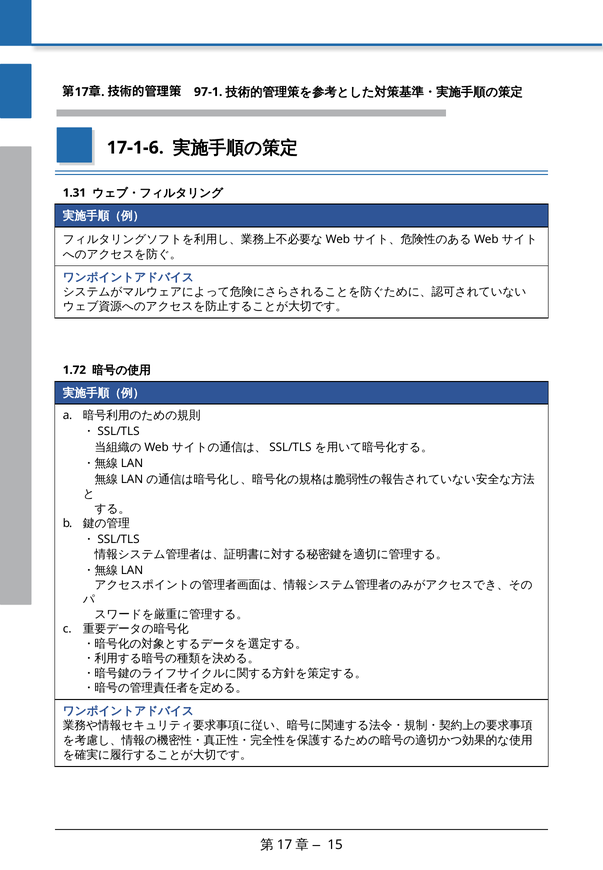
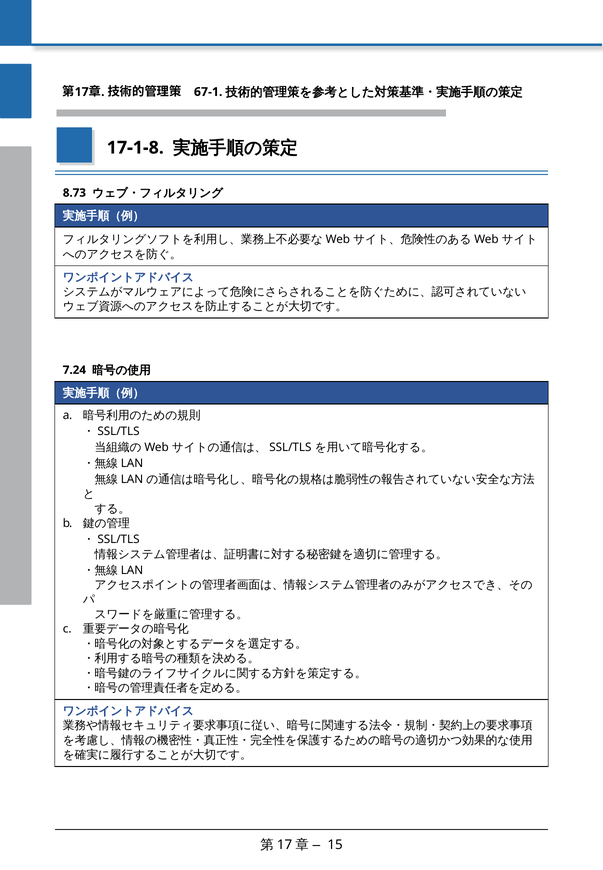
97-1: 97-1 -> 67-1 (208, 92)
17-1-6: 17-1-6 -> 17-1-8 (135, 148)
1.31: 1.31 -> 8.73 (74, 193)
1.72: 1.72 -> 7.24 (74, 370)
